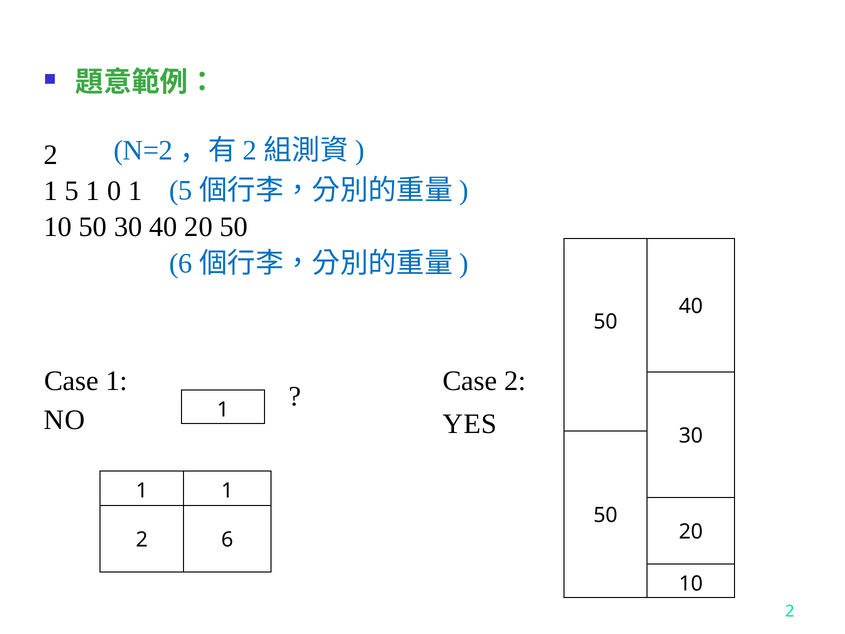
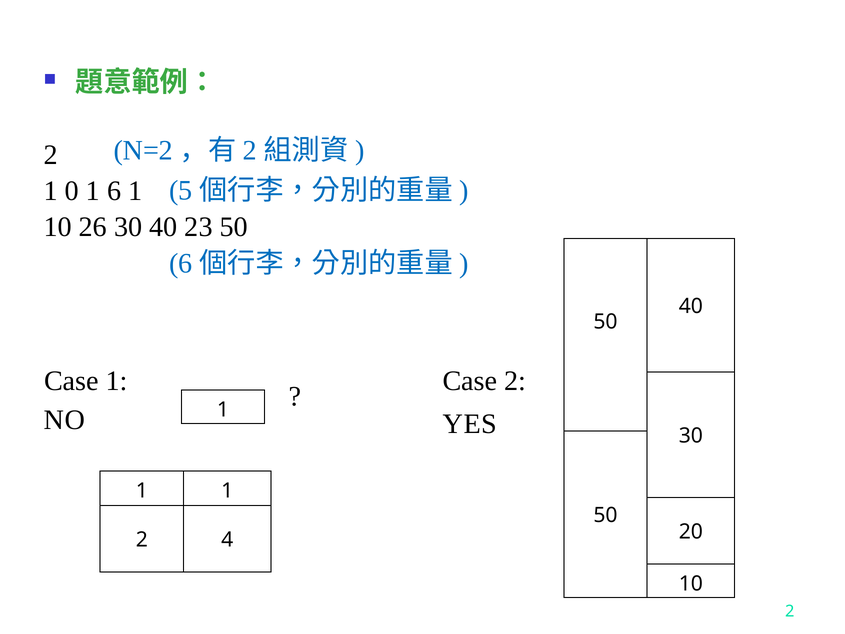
5: 5 -> 0 (72, 191)
0: 0 -> 6 (114, 191)
10 50: 50 -> 26 (93, 227)
40 20: 20 -> 23 (199, 227)
6: 6 -> 4 (227, 540)
